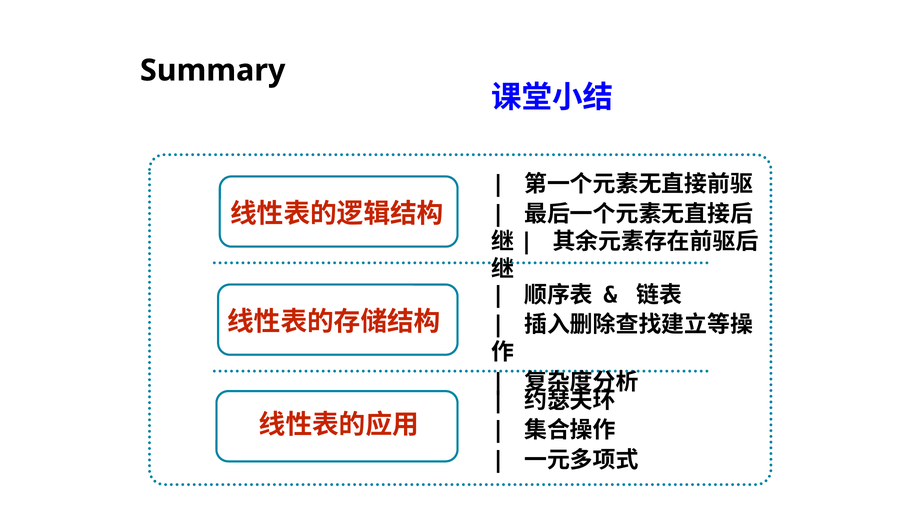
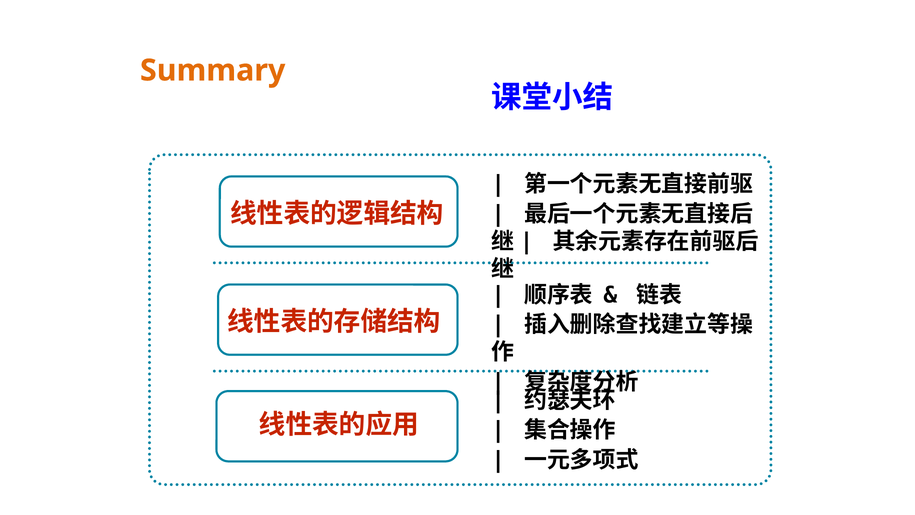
Summary colour: black -> orange (213, 70)
